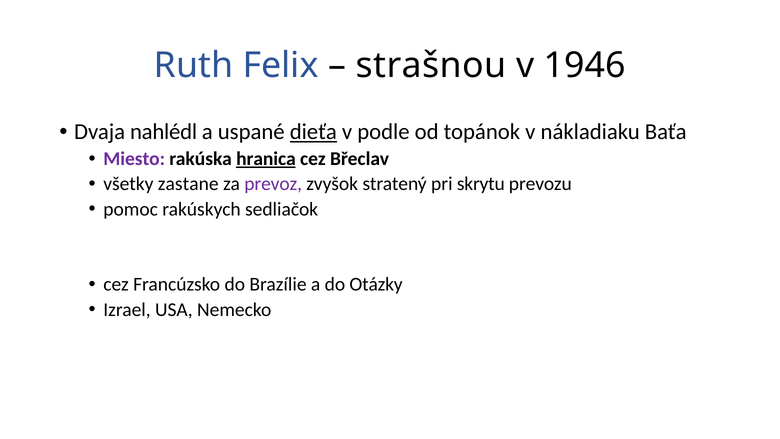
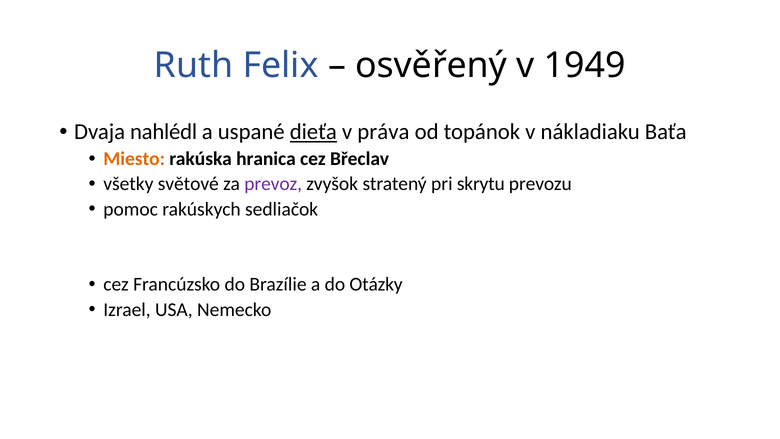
strašnou: strašnou -> osvěřený (431, 66)
1946: 1946 -> 1949 (585, 66)
podle: podle -> práva (383, 132)
Miesto colour: purple -> orange (134, 159)
hranica underline: present -> none (266, 159)
zastane: zastane -> světové (188, 184)
